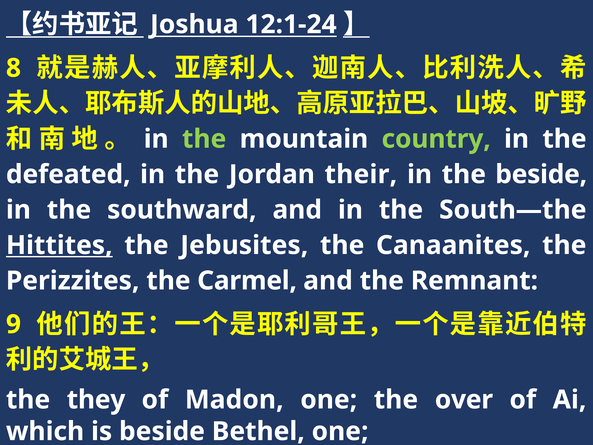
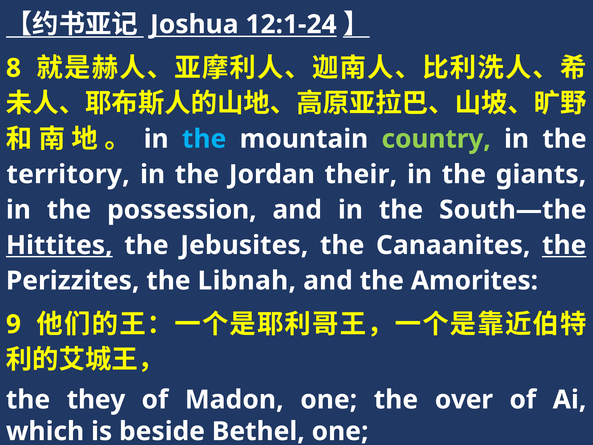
the colour: light green -> light blue (204, 139)
defeated: defeated -> territory (68, 174)
the beside: beside -> giants (541, 174)
southward: southward -> possession (182, 210)
the underline: none -> present (564, 245)
Carmel: Carmel -> Libnah (247, 281)
Remnant: Remnant -> Amorites (474, 281)
